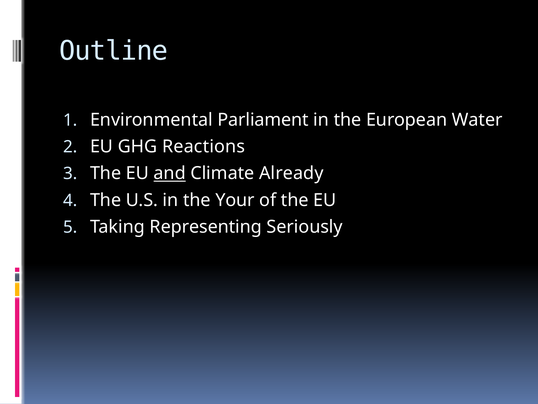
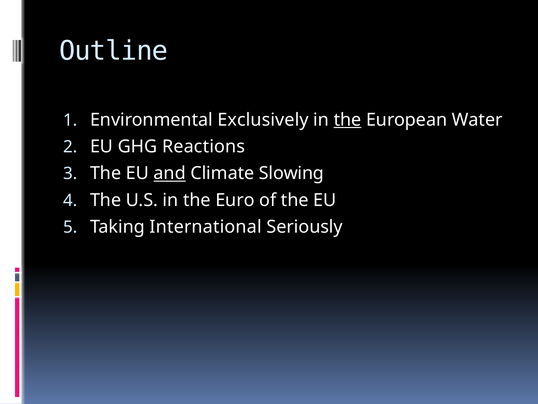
Parliament: Parliament -> Exclusively (263, 120)
the underline: none -> present (348, 120)
Already: Already -> Slowing (291, 173)
Your: Your -> Euro (235, 200)
Representing: Representing -> International (206, 227)
